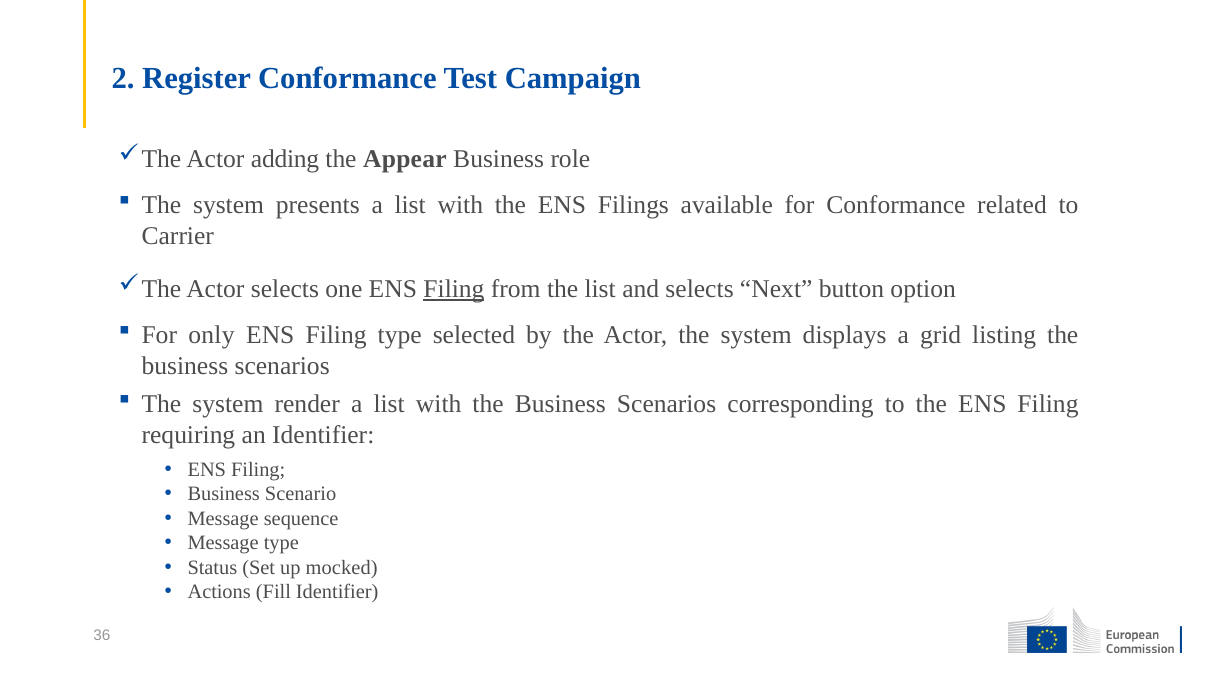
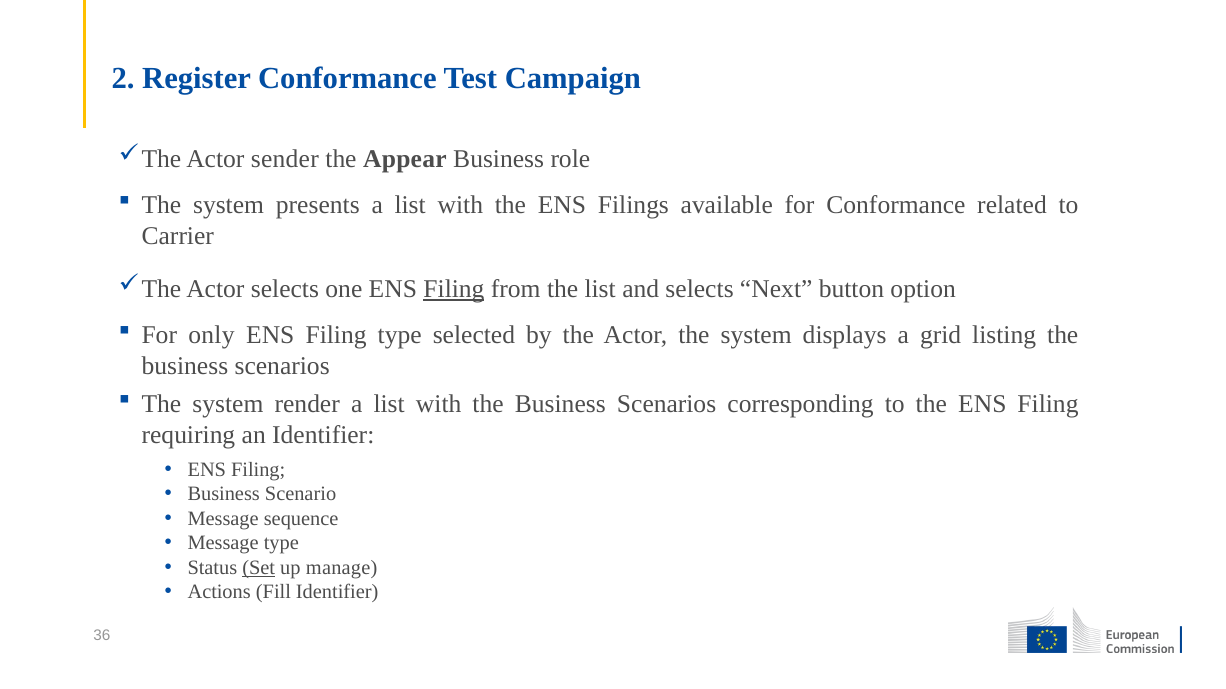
adding: adding -> sender (285, 159)
Set underline: none -> present (259, 568)
mocked: mocked -> manage (342, 568)
